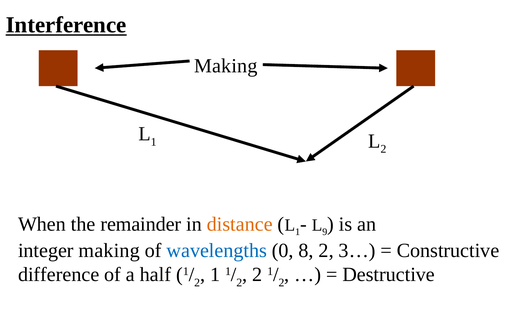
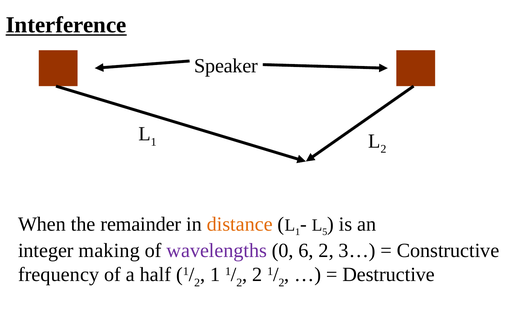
Making: Making -> Speaker (226, 66)
9: 9 -> 5 (325, 232)
wavelengths colour: blue -> purple (217, 251)
8: 8 -> 6 (306, 251)
difference: difference -> frequency (59, 275)
